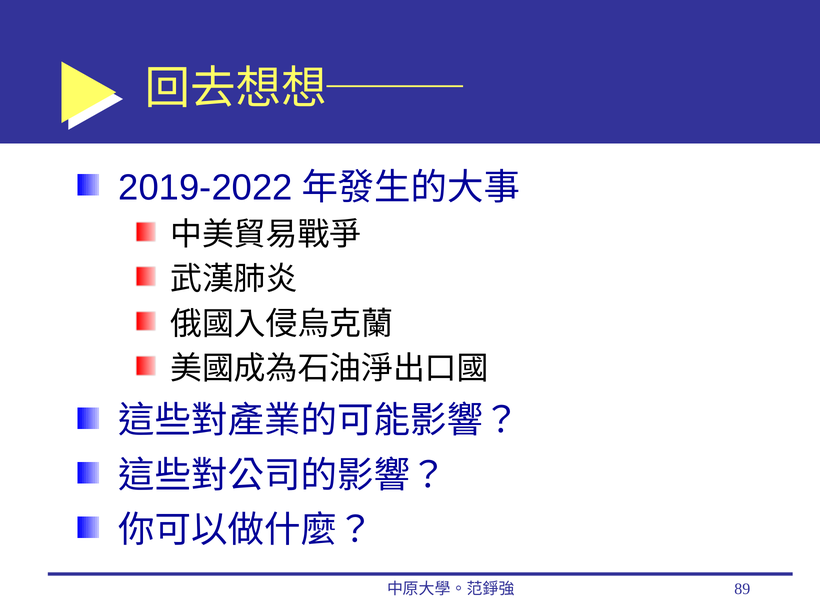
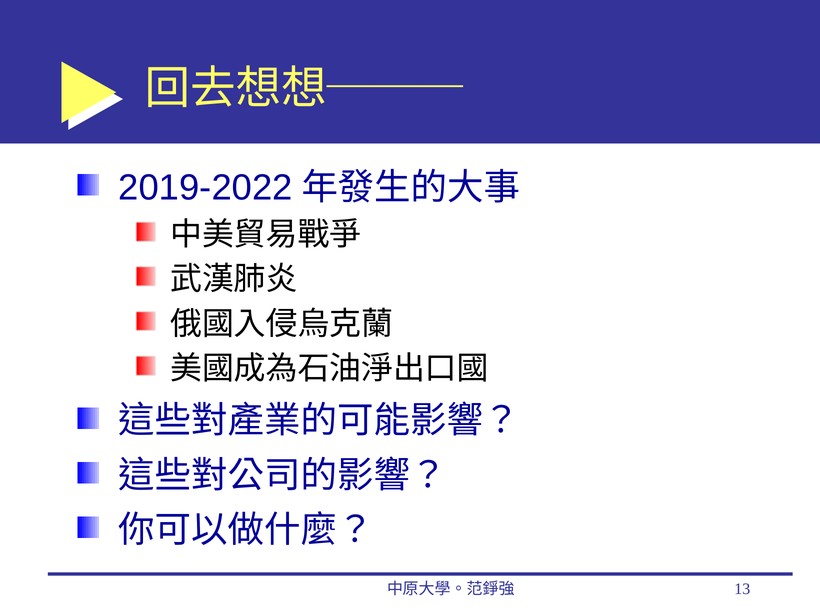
89: 89 -> 13 (742, 589)
